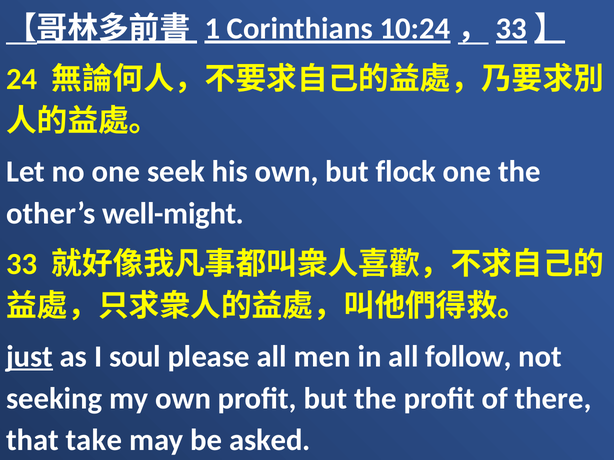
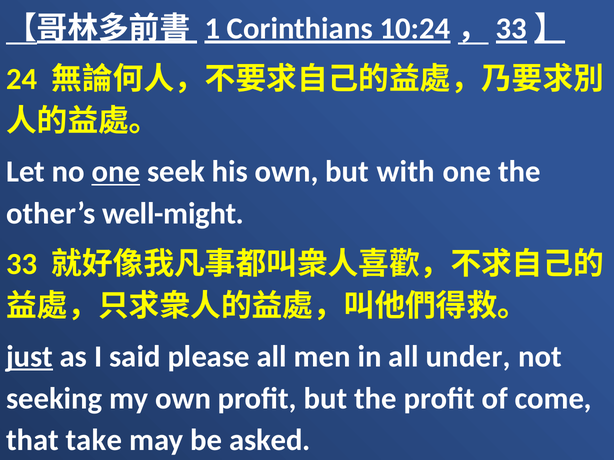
one underline: none -> present (116, 172)
flock: flock -> with (406, 172)
soul: soul -> said (135, 357)
follow: follow -> under (468, 357)
there: there -> come (553, 399)
